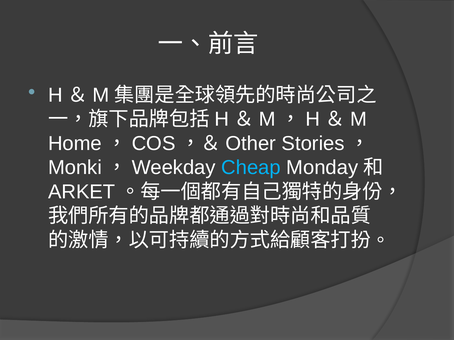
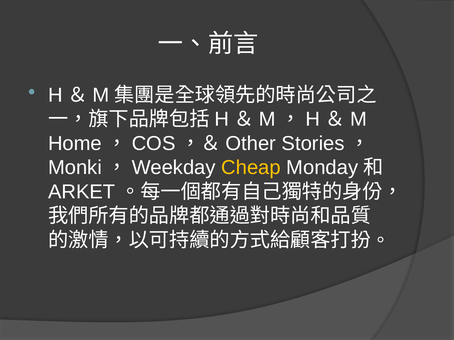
Cheap colour: light blue -> yellow (251, 168)
